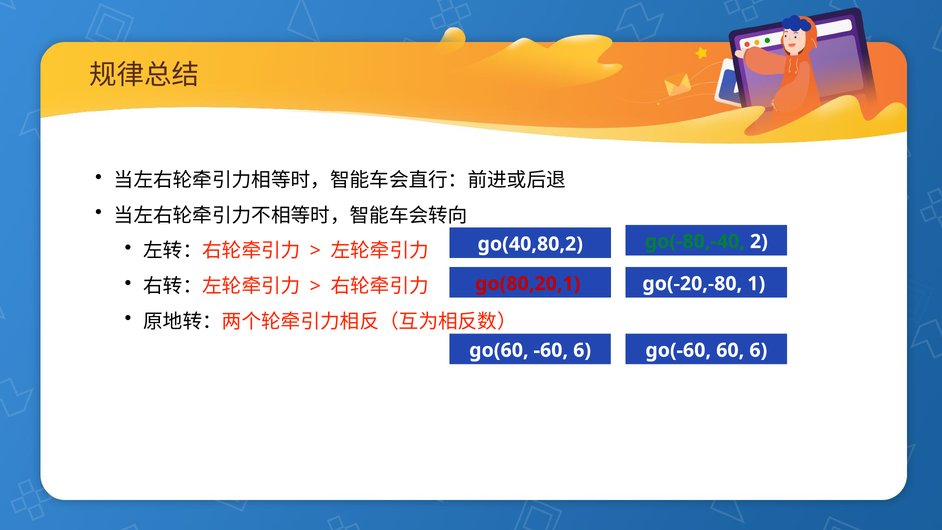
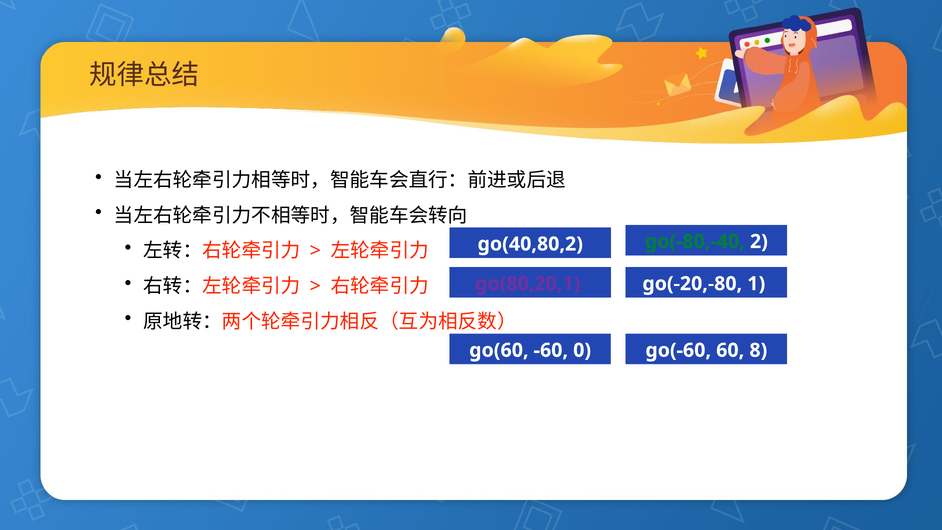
go(80,20,1 colour: red -> purple (528, 284)
-60 6: 6 -> 0 (582, 350)
60 6: 6 -> 8 (758, 350)
